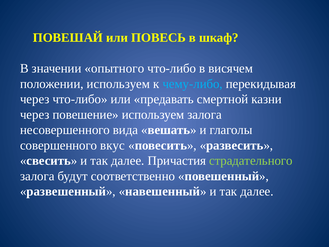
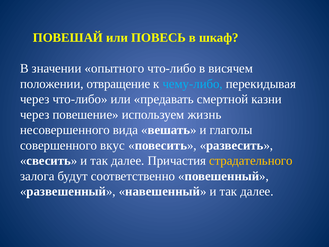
положении используем: используем -> отвращение (118, 84)
используем залога: залога -> жизнь (204, 115)
страдательного colour: light green -> yellow (251, 161)
